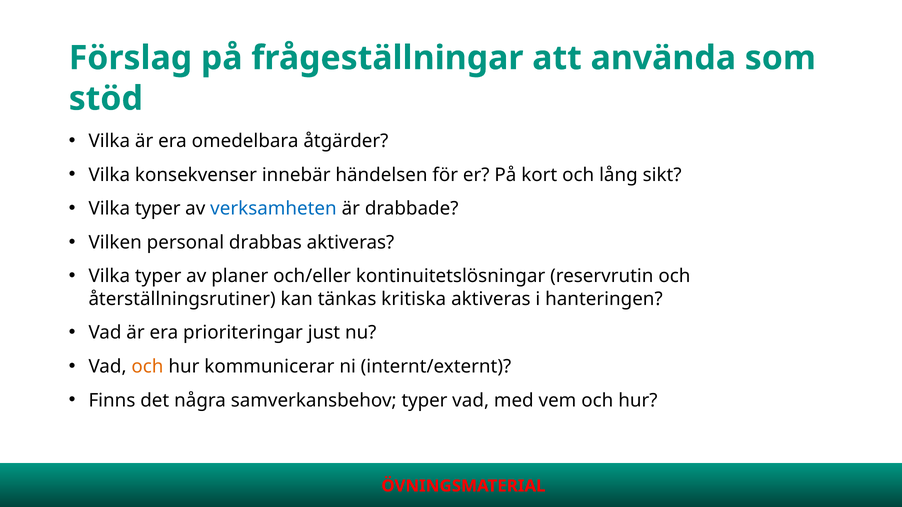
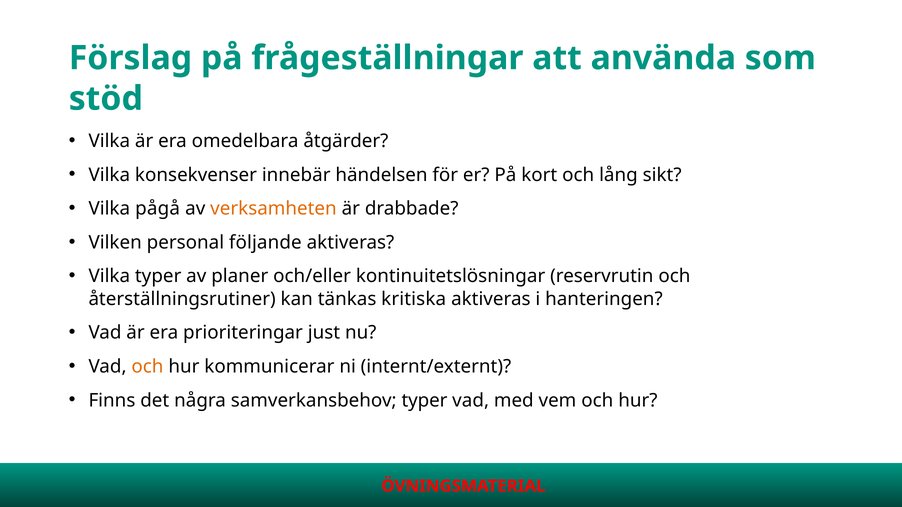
typer: typer -> pågå (158, 209)
verksamheten colour: blue -> orange (273, 209)
drabbas: drabbas -> följande (265, 243)
